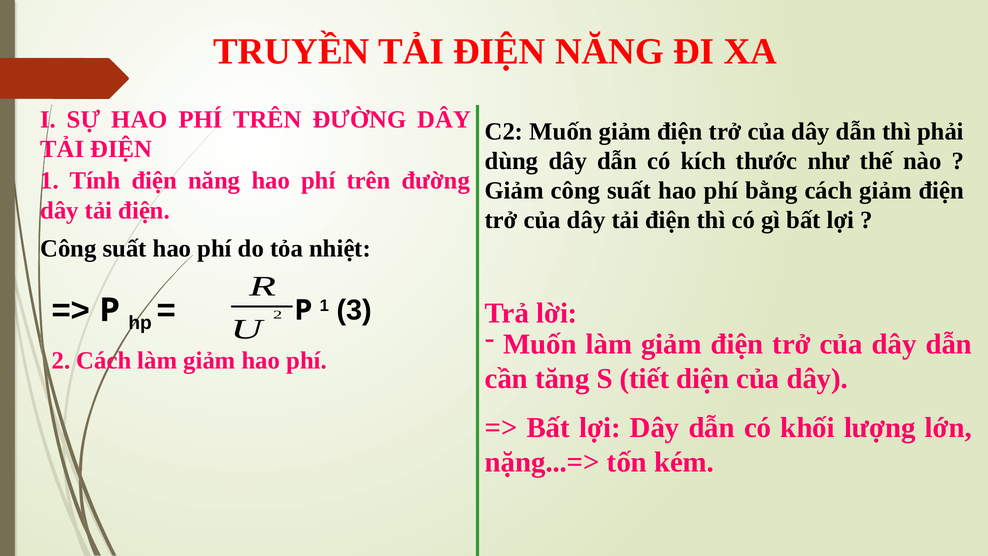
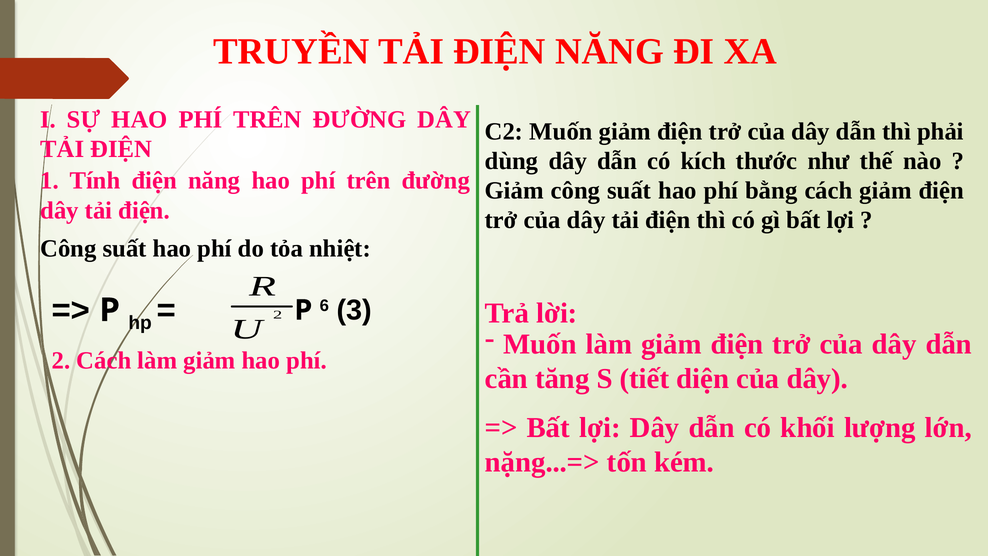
P 1: 1 -> 6 (324, 305)
